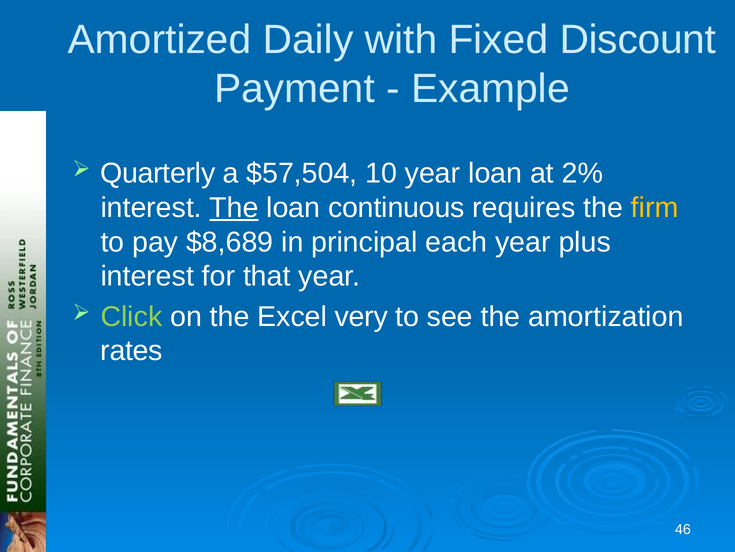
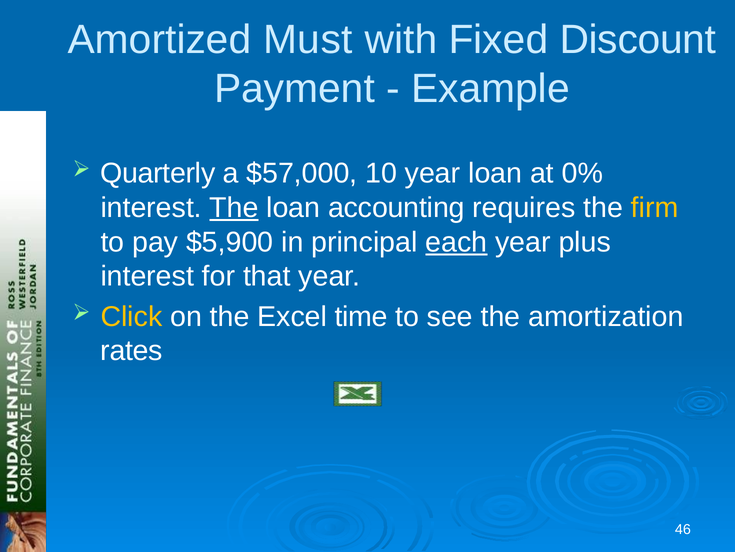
Daily: Daily -> Must (308, 40)
$57,504: $57,504 -> $57,000 (302, 173)
2%: 2% -> 0% (582, 173)
continuous: continuous -> accounting (396, 207)
$8,689: $8,689 -> $5,900 (230, 242)
each underline: none -> present (456, 242)
Click colour: light green -> yellow (131, 316)
very: very -> time (361, 316)
